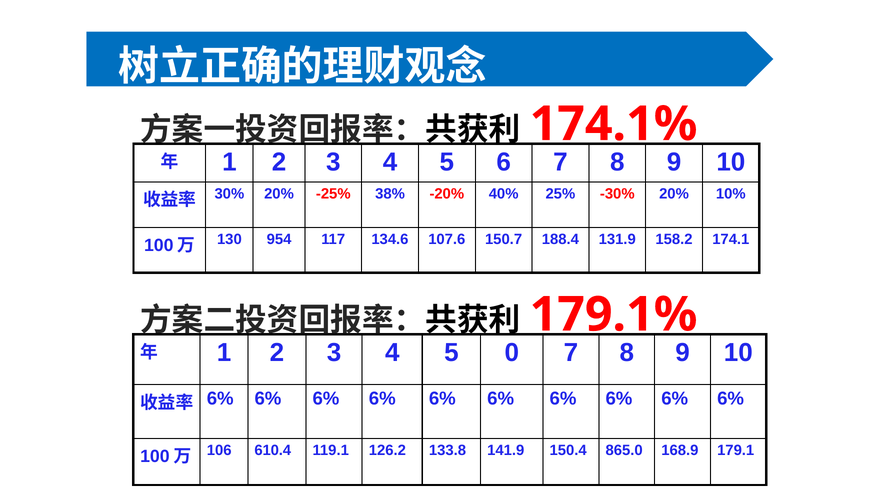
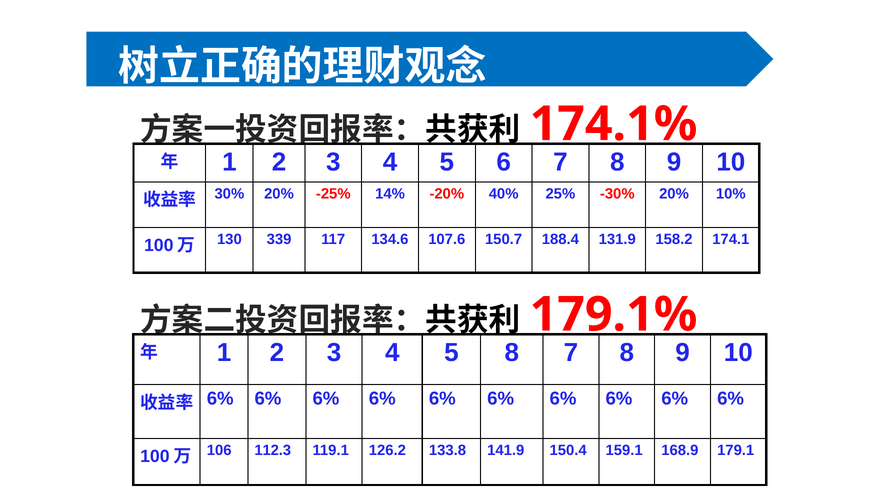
38%: 38% -> 14% (390, 194)
954: 954 -> 339 (279, 240)
5 0: 0 -> 8 (512, 353)
610.4: 610.4 -> 112.3 (273, 451)
865.0: 865.0 -> 159.1 (624, 451)
